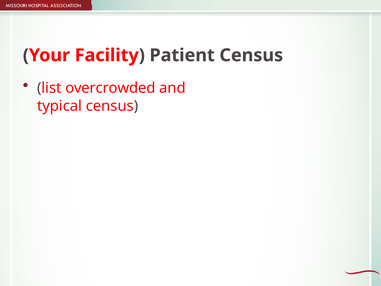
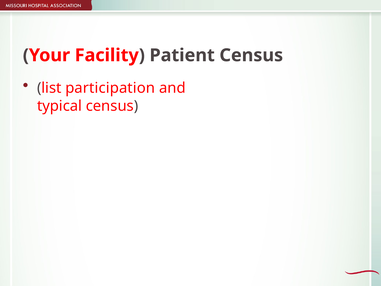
overcrowded: overcrowded -> participation (110, 88)
